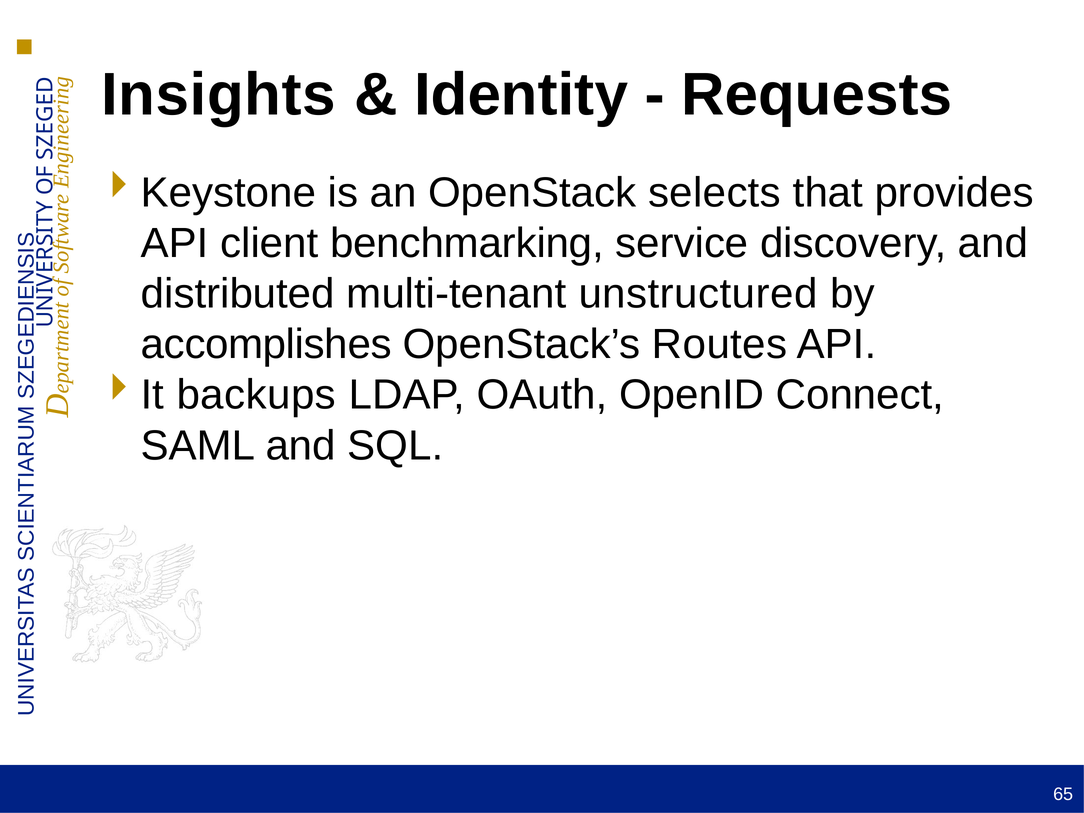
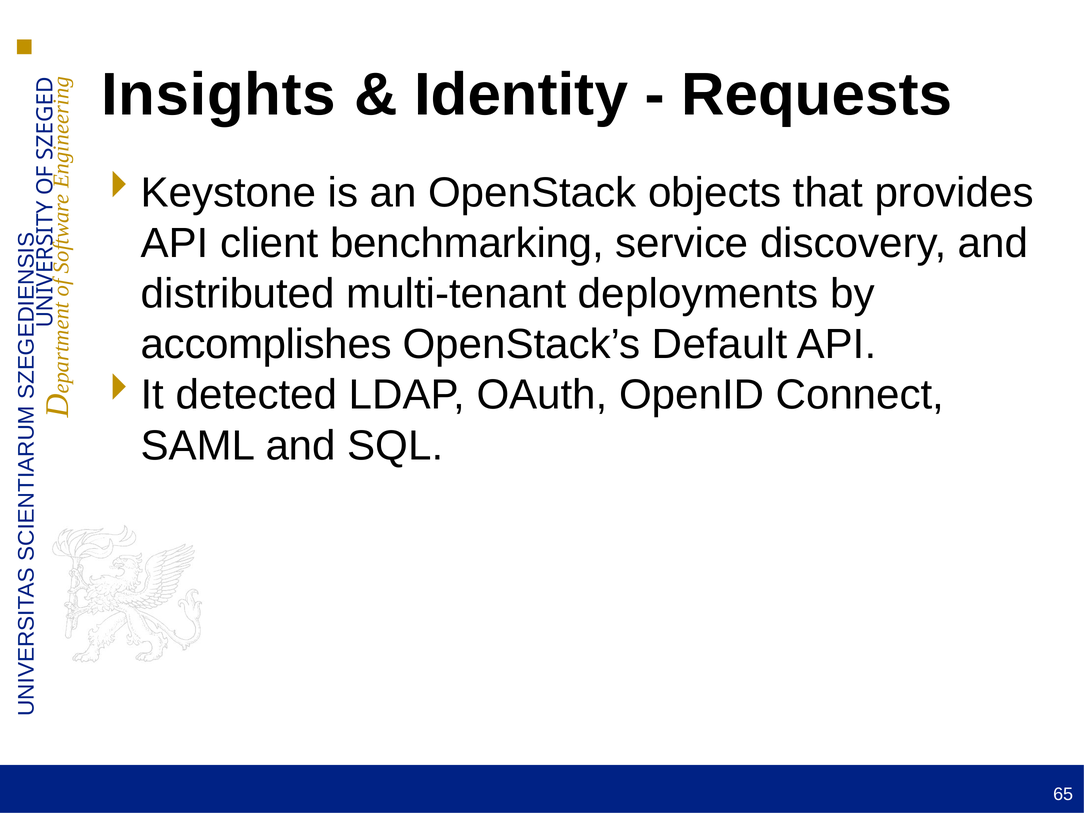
selects: selects -> objects (715, 193)
unstructured: unstructured -> deployments (698, 294)
Routes: Routes -> Default (720, 344)
backups: backups -> detected (257, 395)
